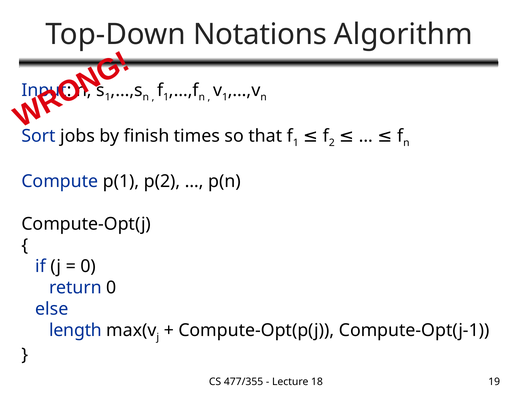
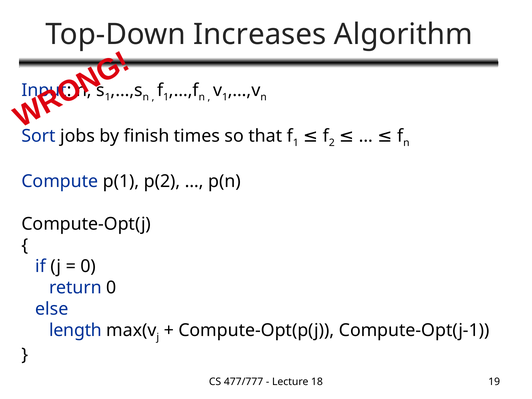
Notations: Notations -> Increases (260, 34)
477/355: 477/355 -> 477/777 (244, 382)
